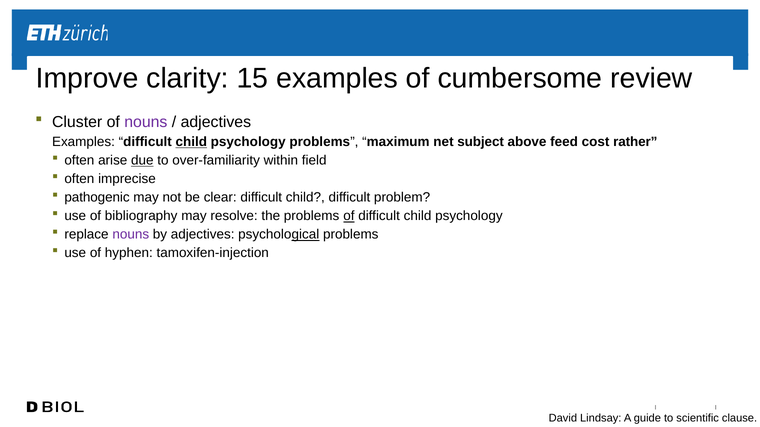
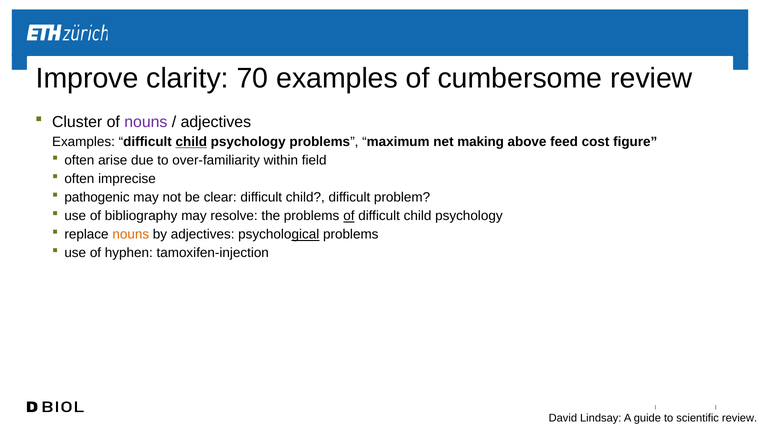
15: 15 -> 70 (252, 78)
subject: subject -> making (481, 142)
rather: rather -> figure (635, 142)
due underline: present -> none (142, 161)
nouns colour: purple -> orange (131, 235)
scientific clause: clause -> review (740, 419)
